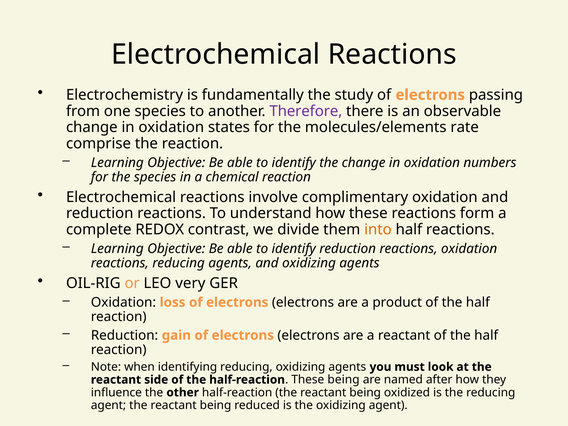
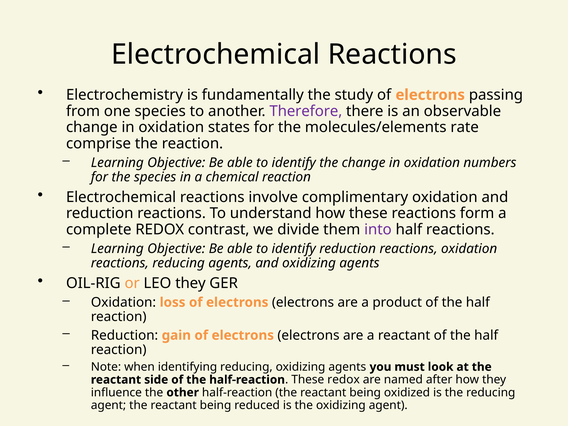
into colour: orange -> purple (378, 230)
LEO very: very -> they (190, 283)
These being: being -> redox (344, 380)
